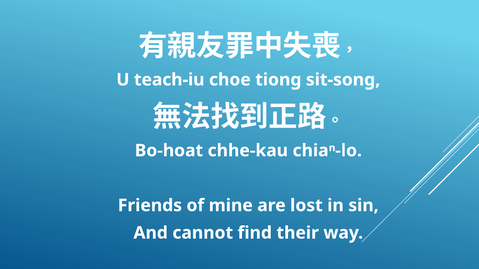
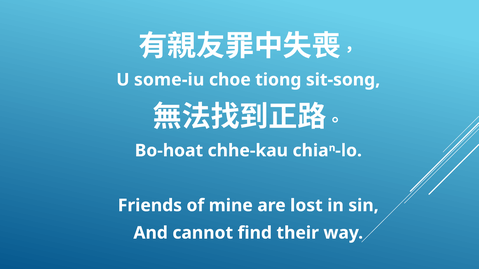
teach-iu: teach-iu -> some-iu (169, 80)
